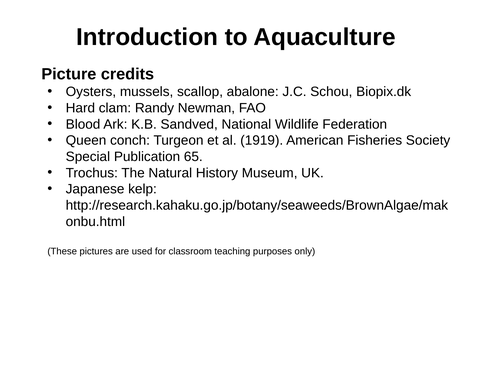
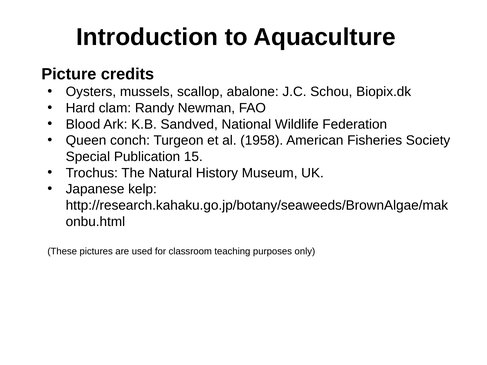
1919: 1919 -> 1958 (262, 141)
65: 65 -> 15 (193, 157)
